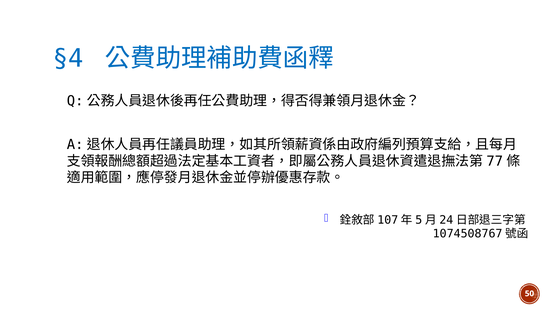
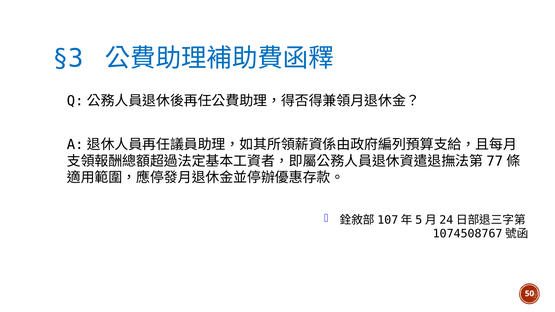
§4: §4 -> §3 (68, 59)
